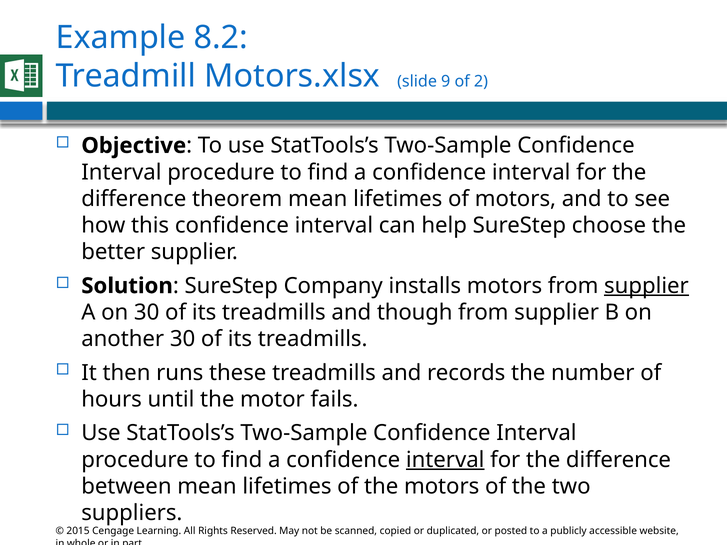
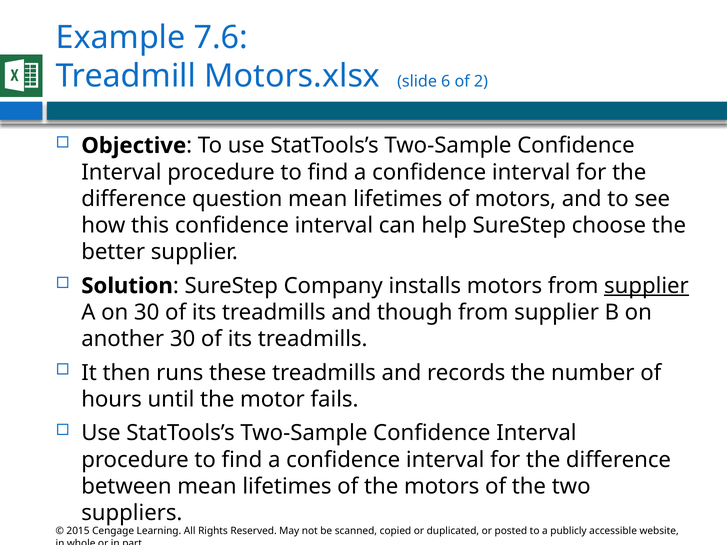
8.2: 8.2 -> 7.6 (221, 37)
9: 9 -> 6 (446, 81)
theorem: theorem -> question (237, 199)
interval underline: present -> none (445, 460)
